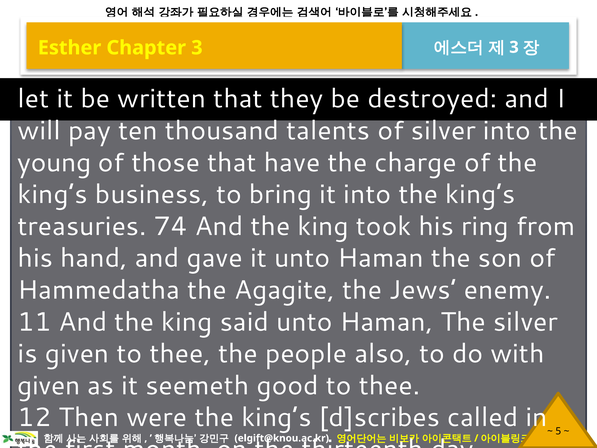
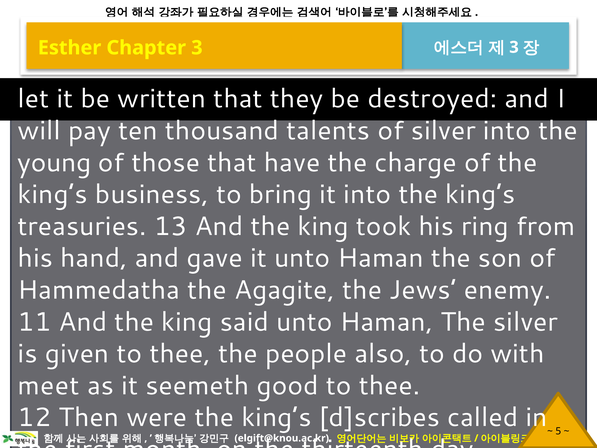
74: 74 -> 13 (171, 226)
given: given -> meet (49, 385)
